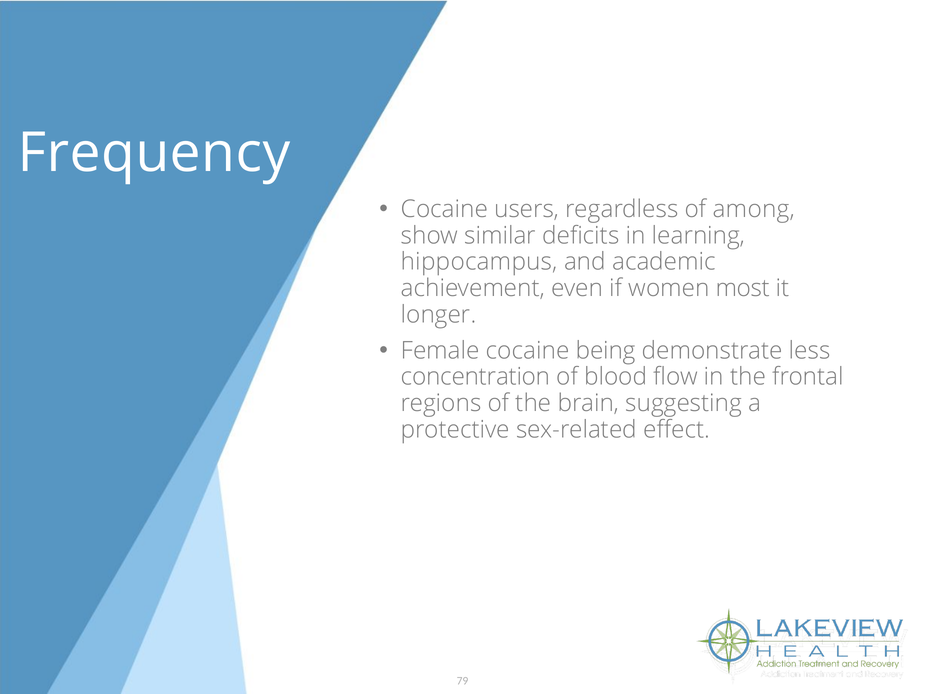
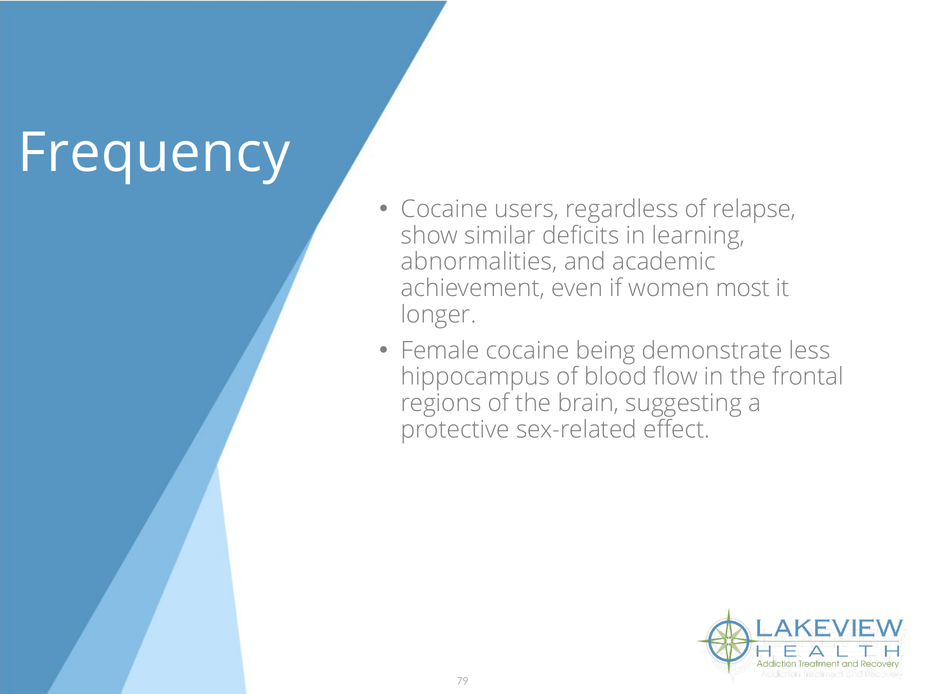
among: among -> relapse (754, 209)
hippocampus: hippocampus -> abnormalities (479, 262)
concentration: concentration -> hippocampus (475, 377)
